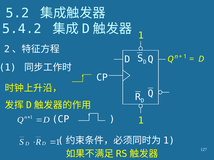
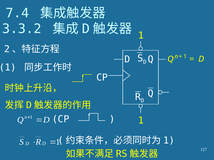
5.2: 5.2 -> 7.4 (17, 13)
5.4.2: 5.4.2 -> 3.3.2 (22, 29)
